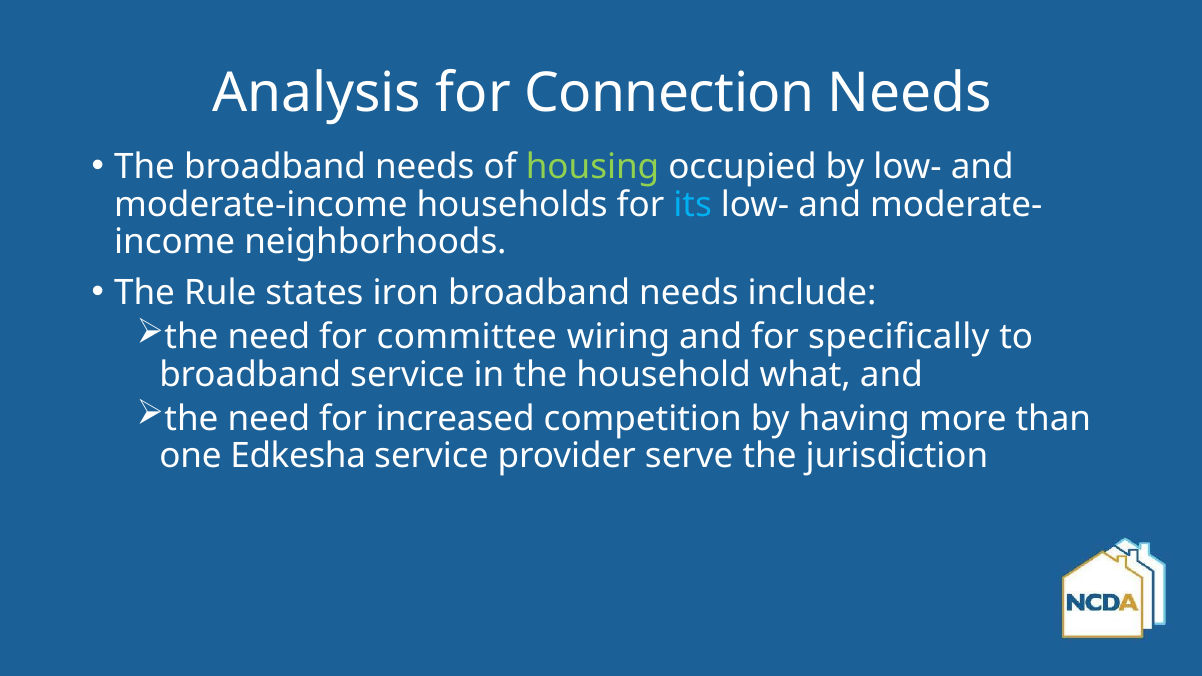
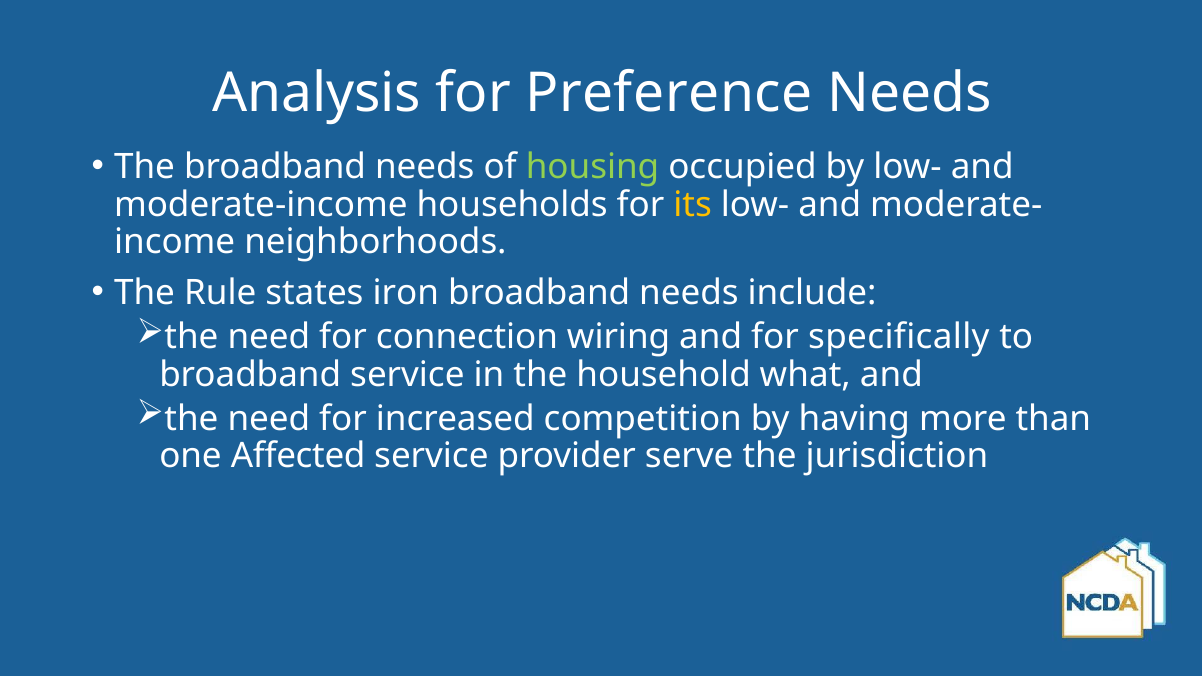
Connection: Connection -> Preference (669, 94)
its colour: light blue -> yellow (693, 205)
committee: committee -> connection (467, 337)
Edkesha: Edkesha -> Affected (298, 456)
